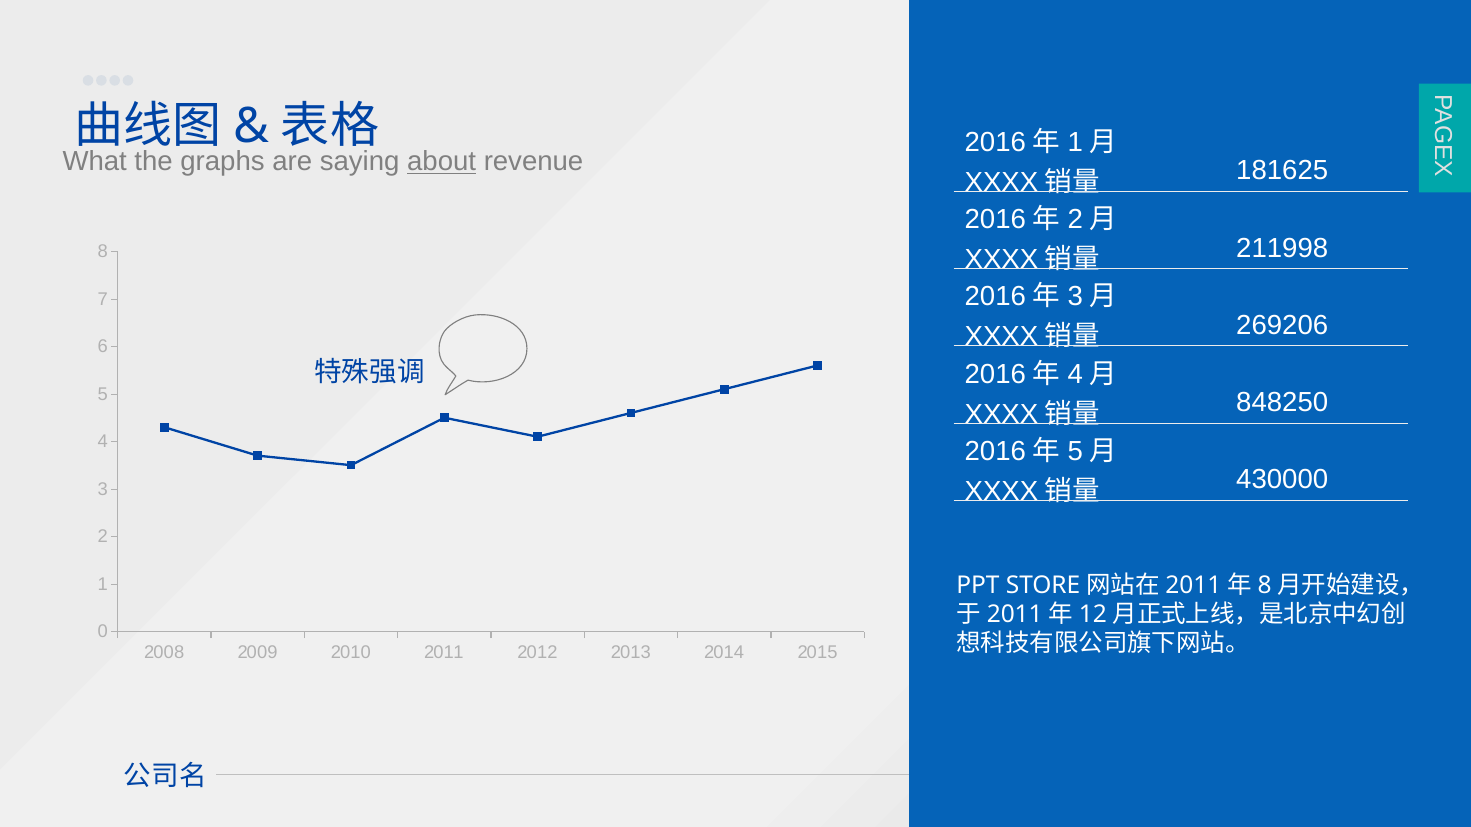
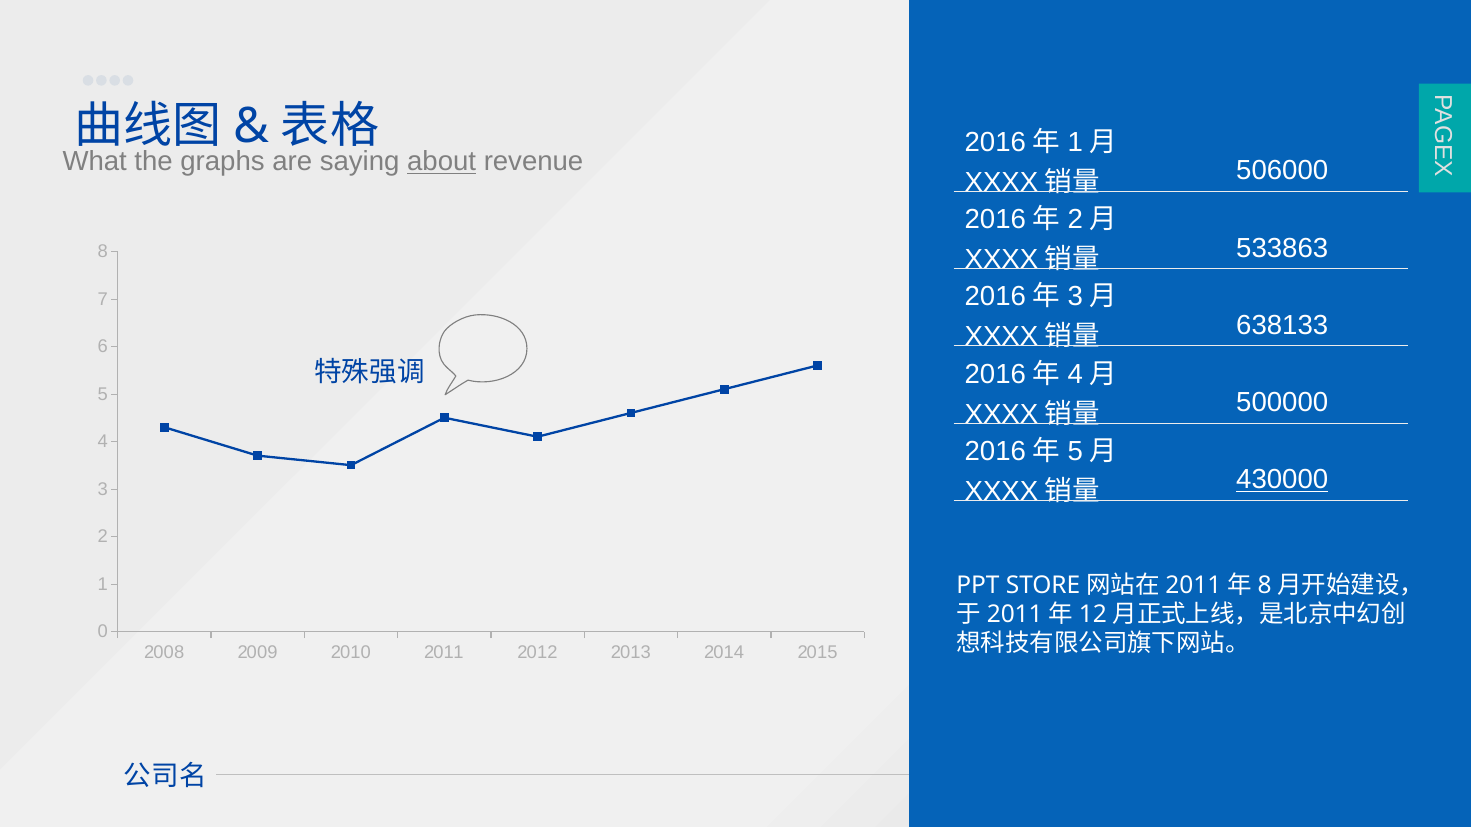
181625: 181625 -> 506000 (1282, 171)
211998: 211998 -> 533863 (1282, 248)
269206: 269206 -> 638133 (1282, 325)
848250: 848250 -> 500000 (1282, 403)
430000 underline: none -> present (1282, 480)
